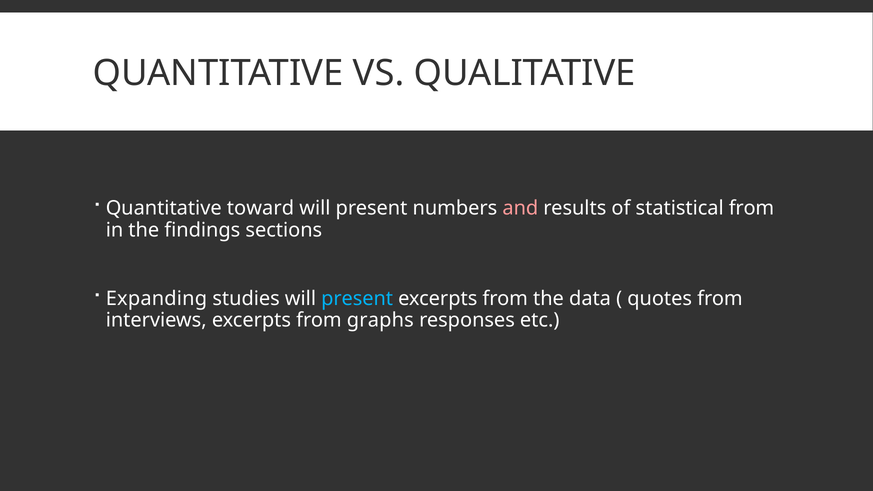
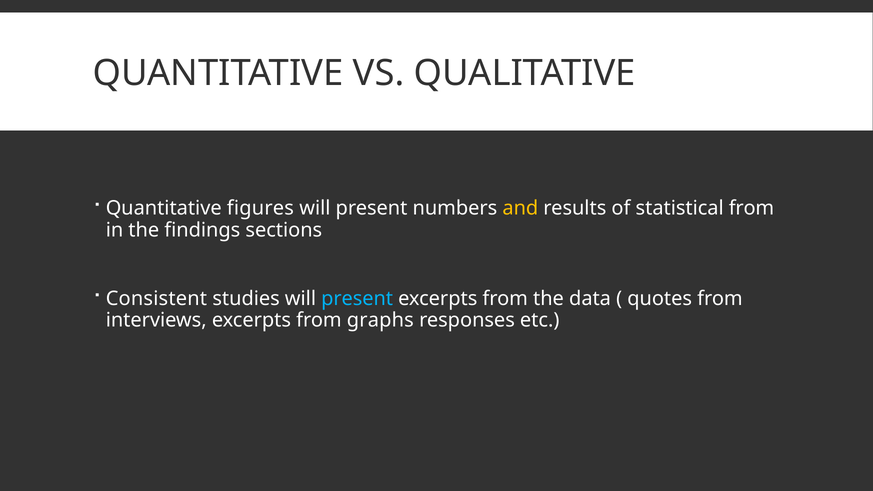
toward: toward -> figures (260, 208)
and colour: pink -> yellow (520, 208)
Expanding: Expanding -> Consistent (156, 299)
